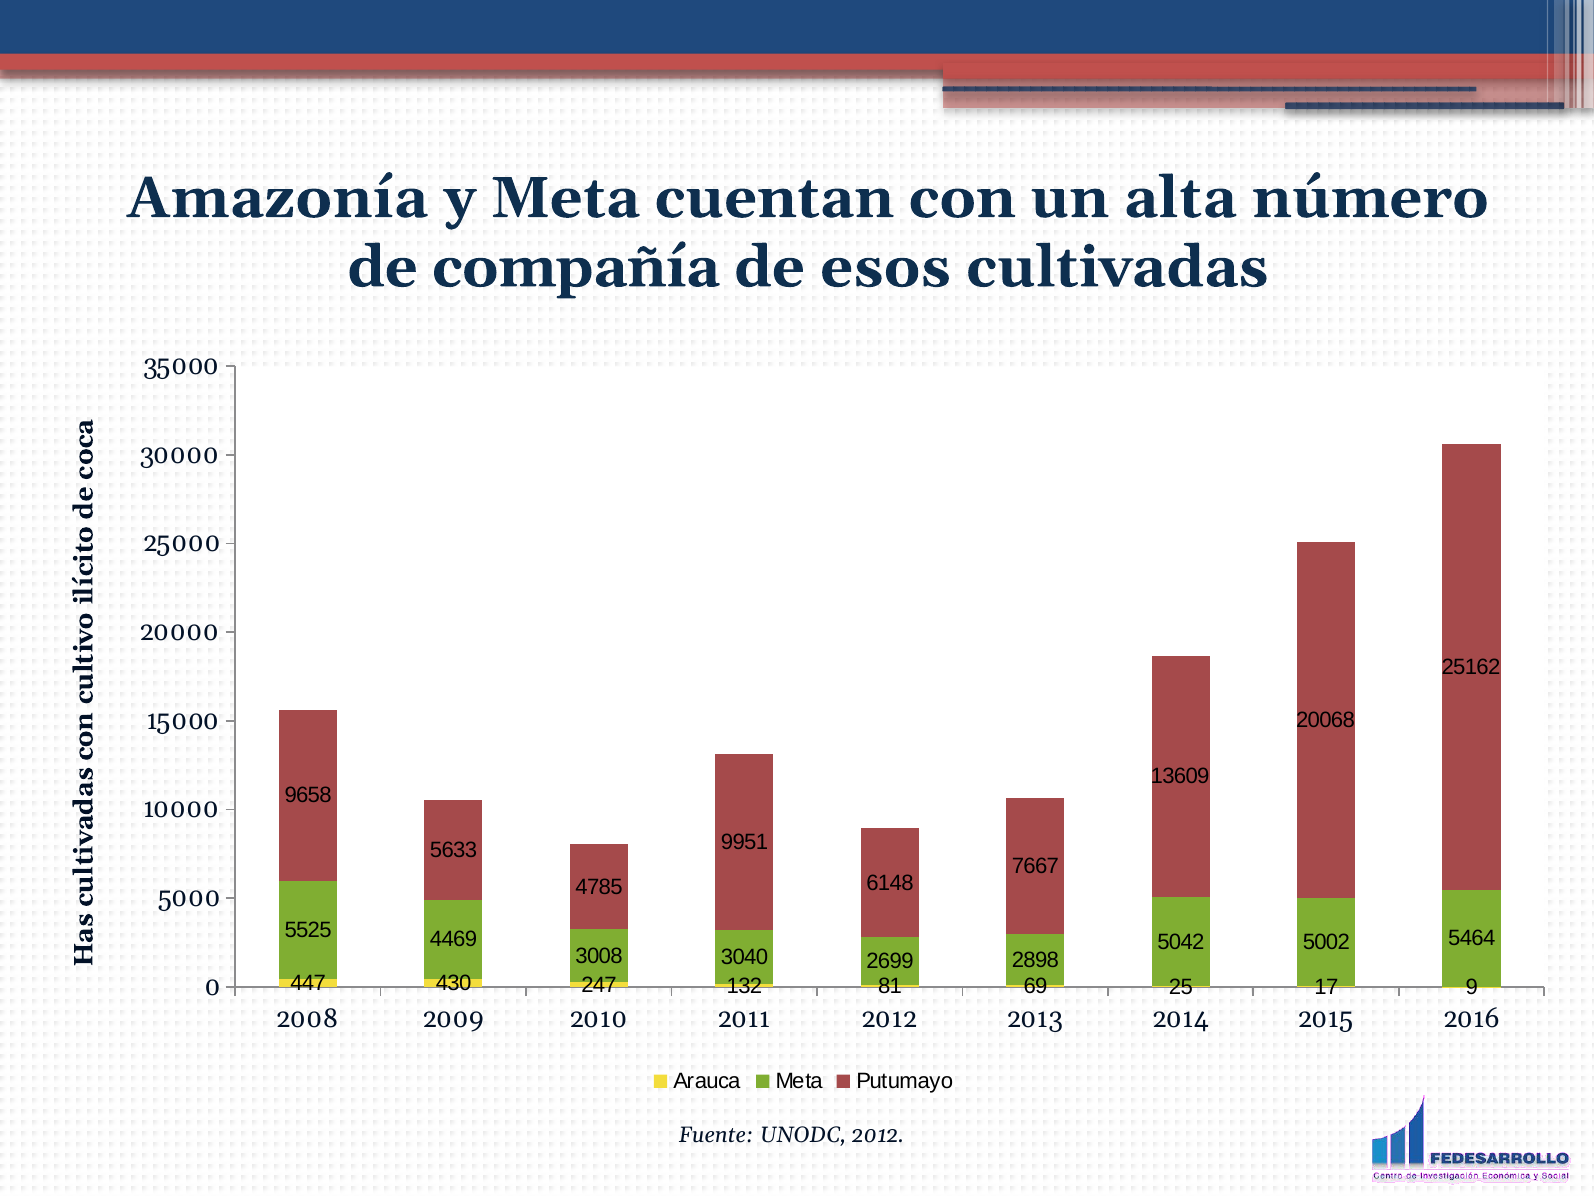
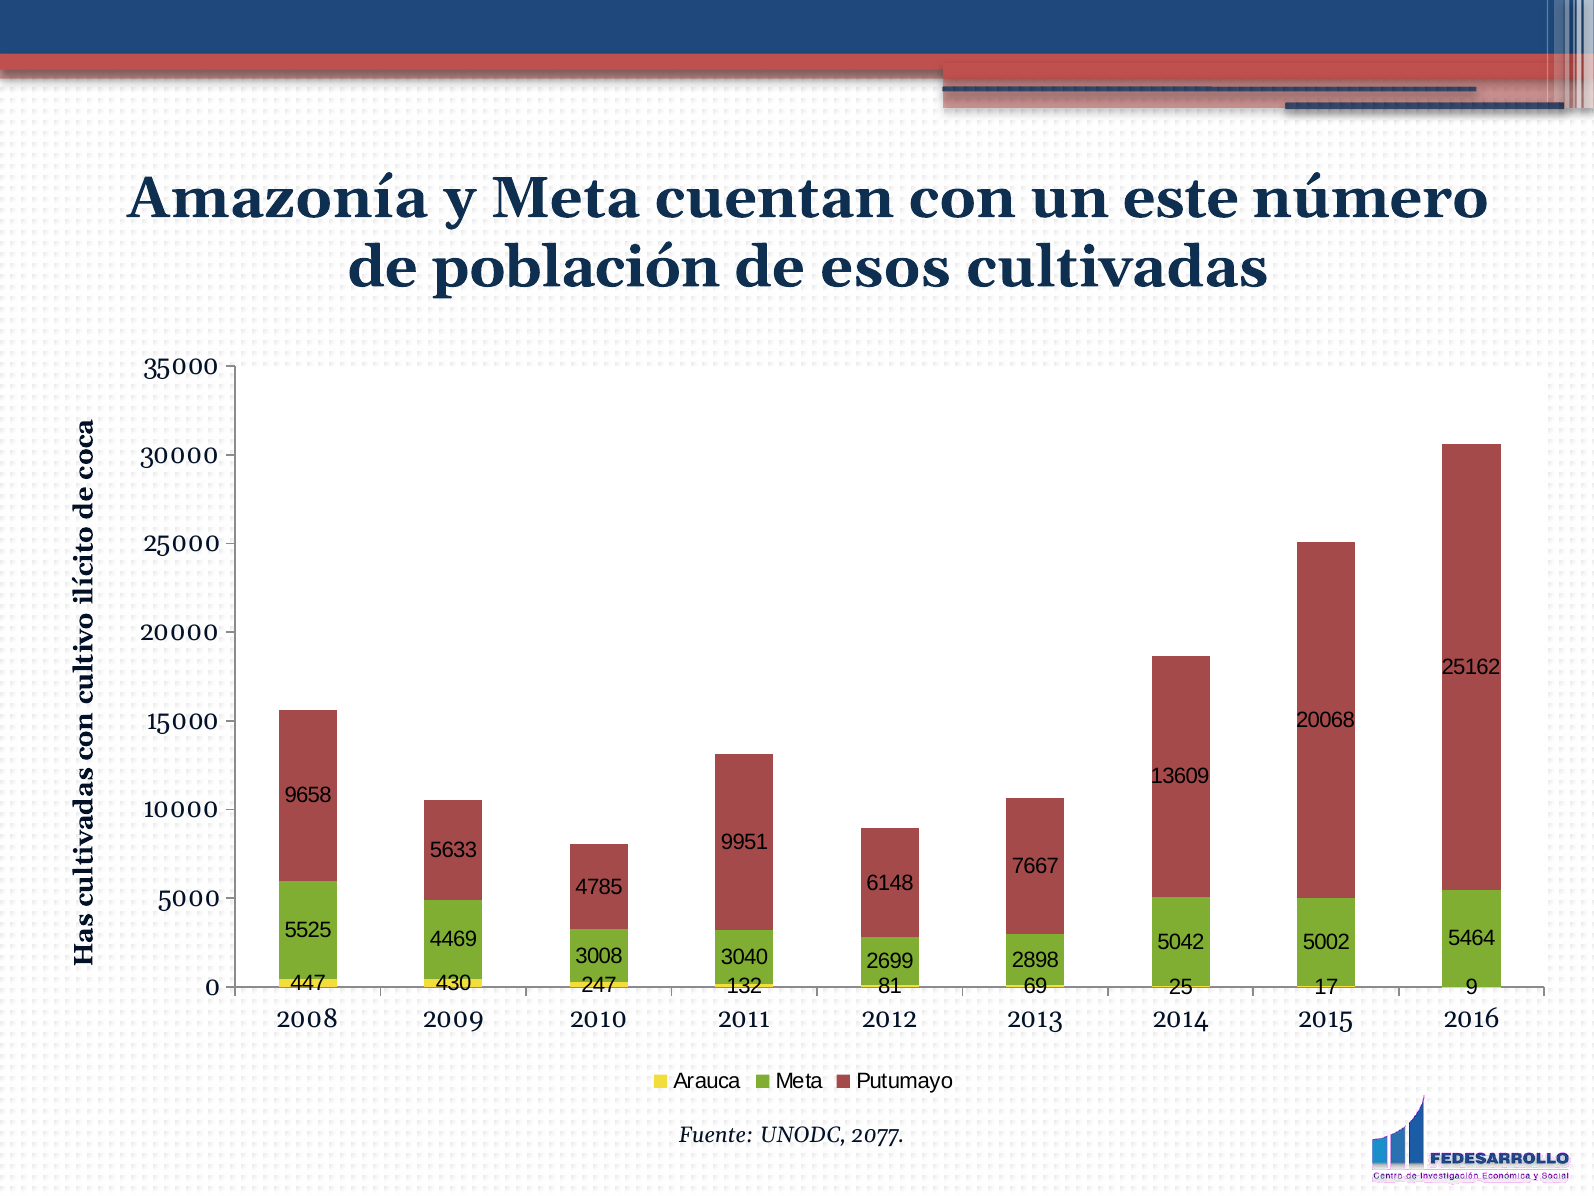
alta: alta -> este (1181, 198)
compañía: compañía -> población (576, 267)
UNODC 2012: 2012 -> 2077 (878, 1135)
